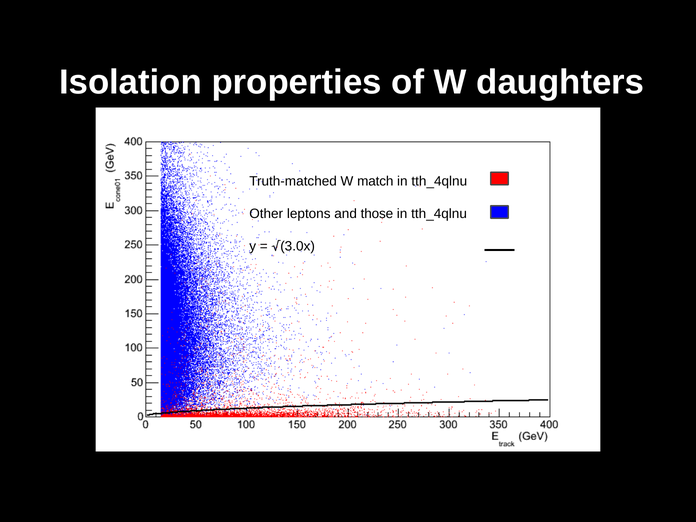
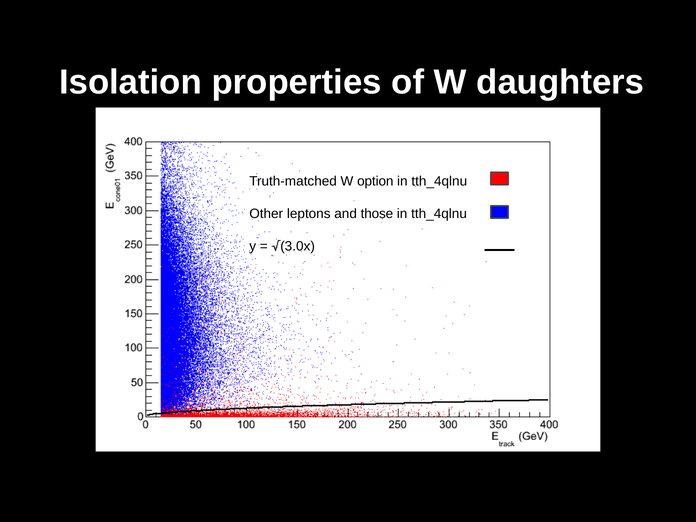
match: match -> option (375, 181)
